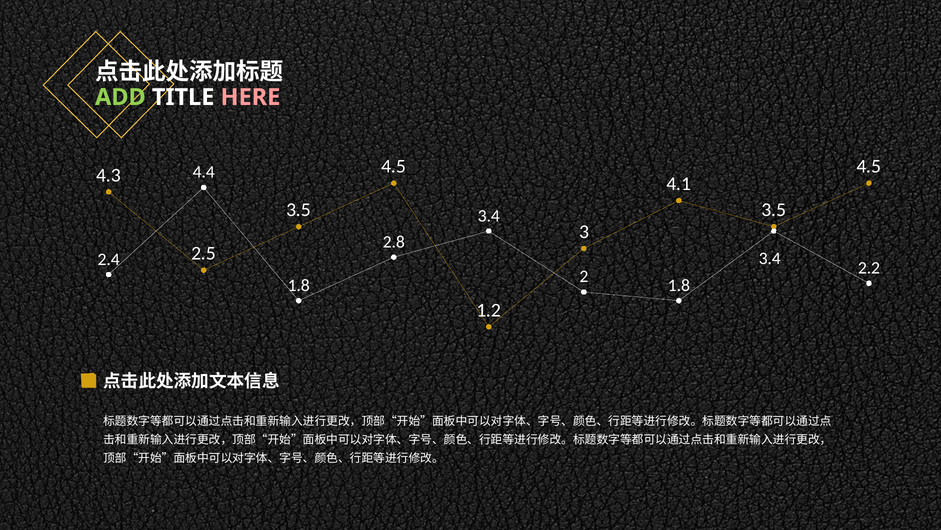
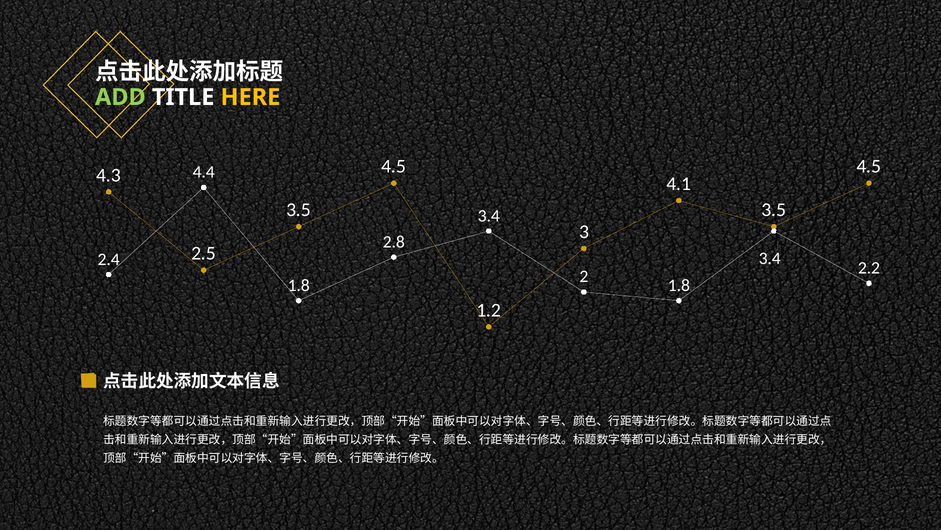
HERE colour: pink -> yellow (250, 97)
